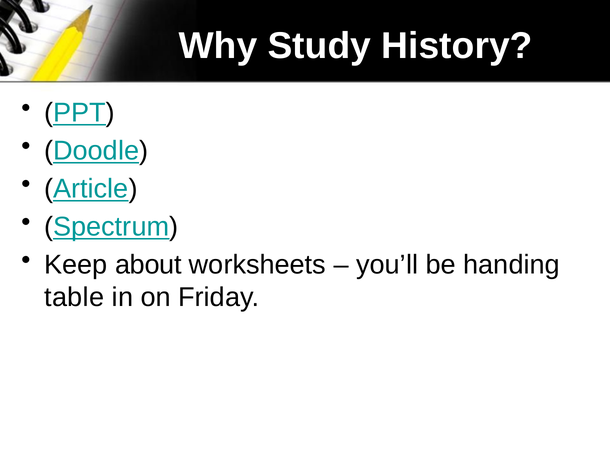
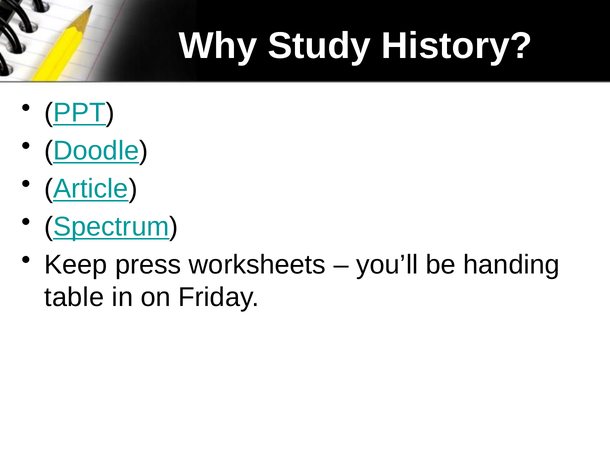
about: about -> press (148, 265)
